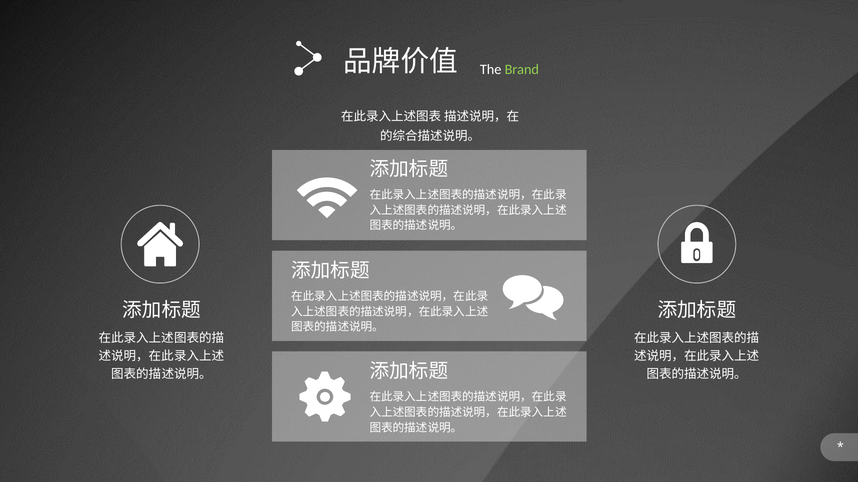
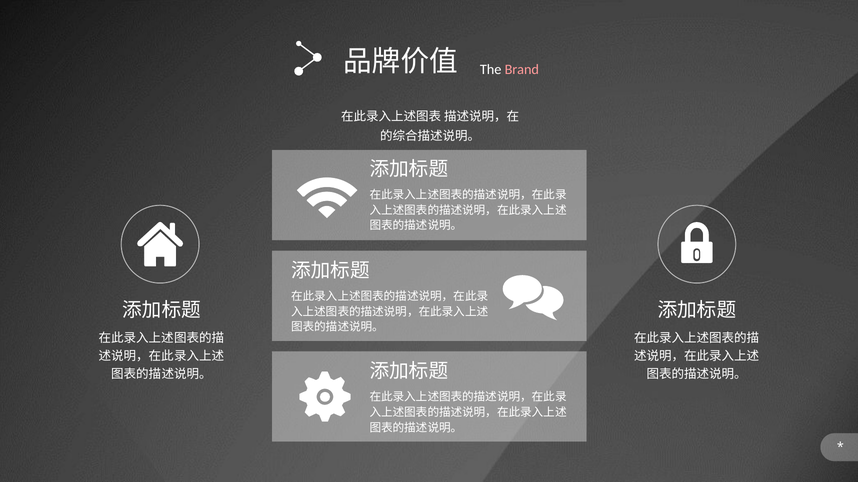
Brand colour: light green -> pink (522, 70)
